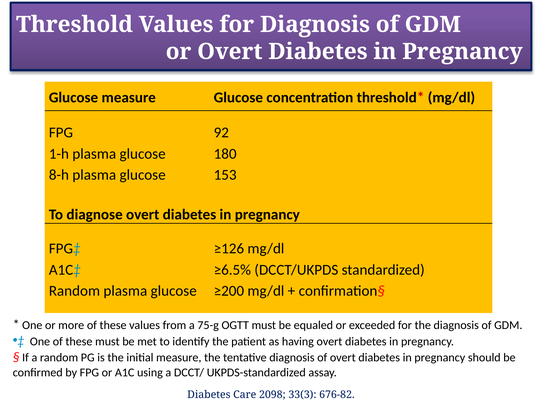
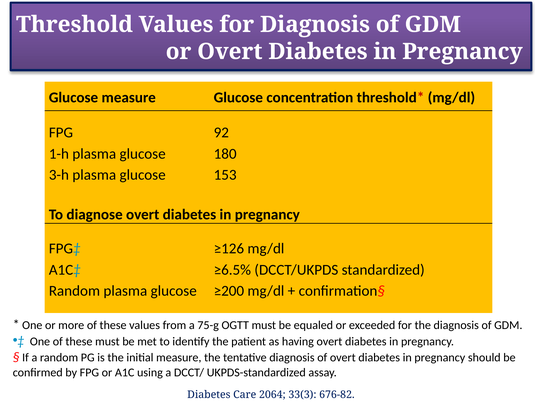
8-h: 8-h -> 3-h (59, 175)
2098: 2098 -> 2064 (272, 395)
